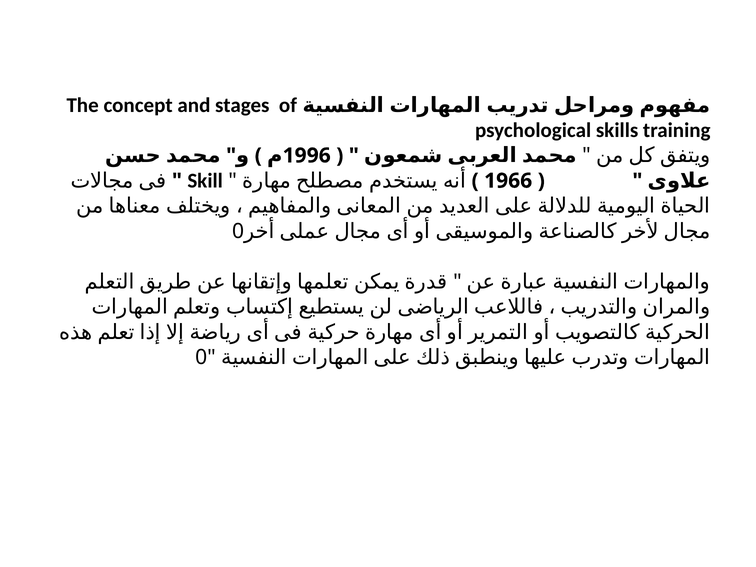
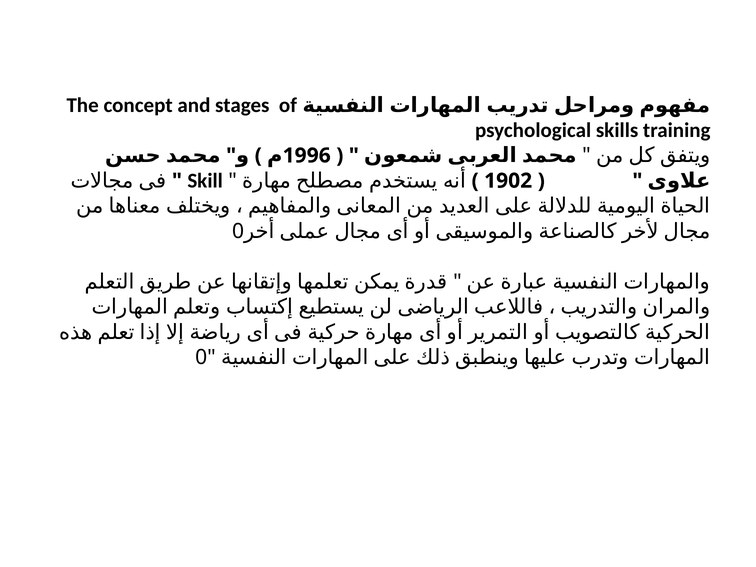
1966: 1966 -> 1902 (508, 181)
